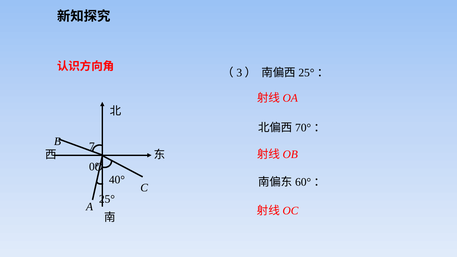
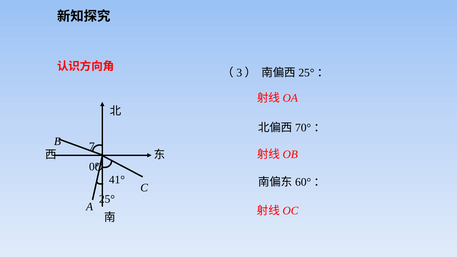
40°: 40° -> 41° (117, 180)
